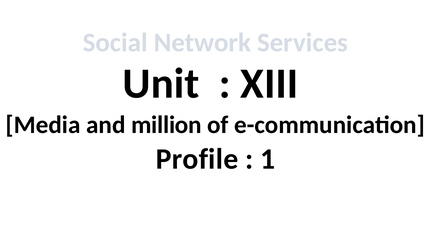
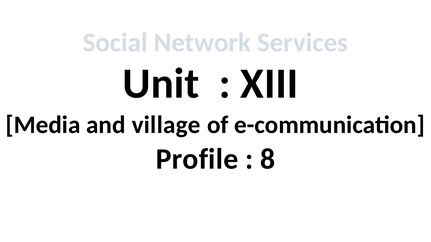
million: million -> village (166, 125)
1: 1 -> 8 (268, 159)
